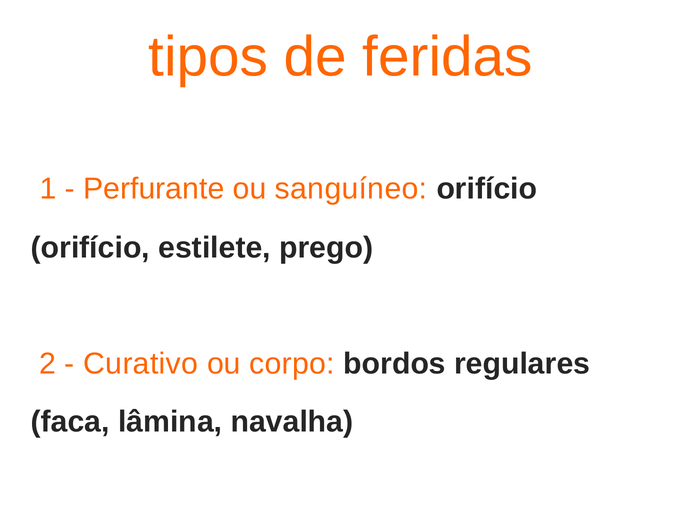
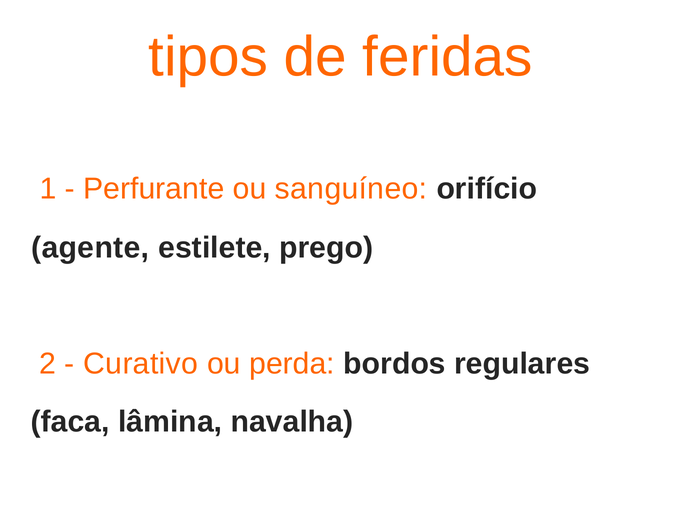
orifício: orifício -> agente (90, 248)
corpo: corpo -> perda (292, 364)
